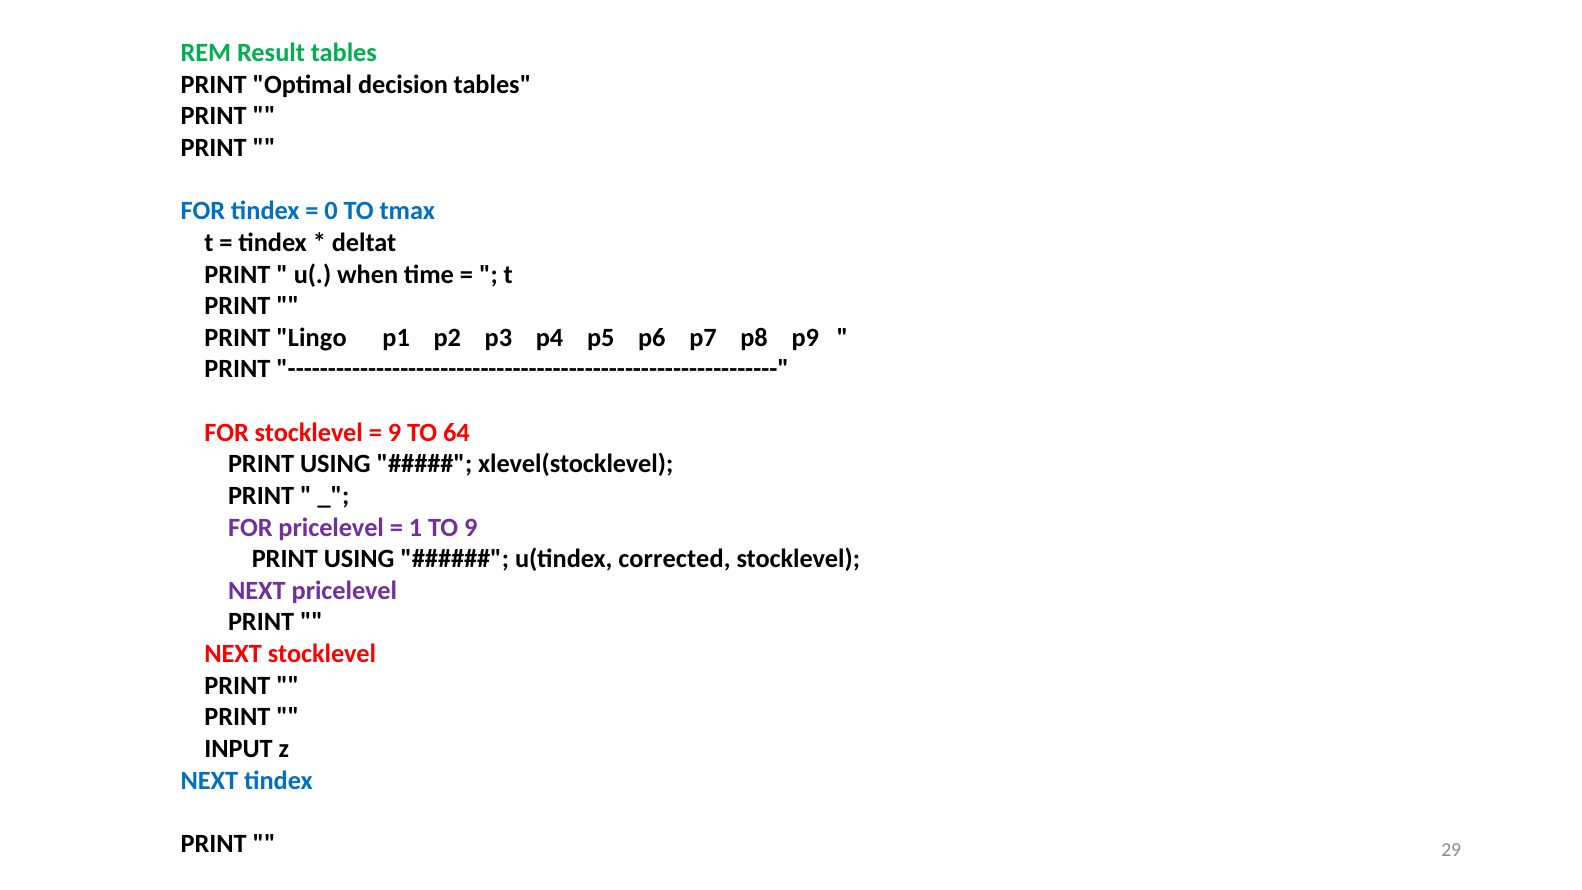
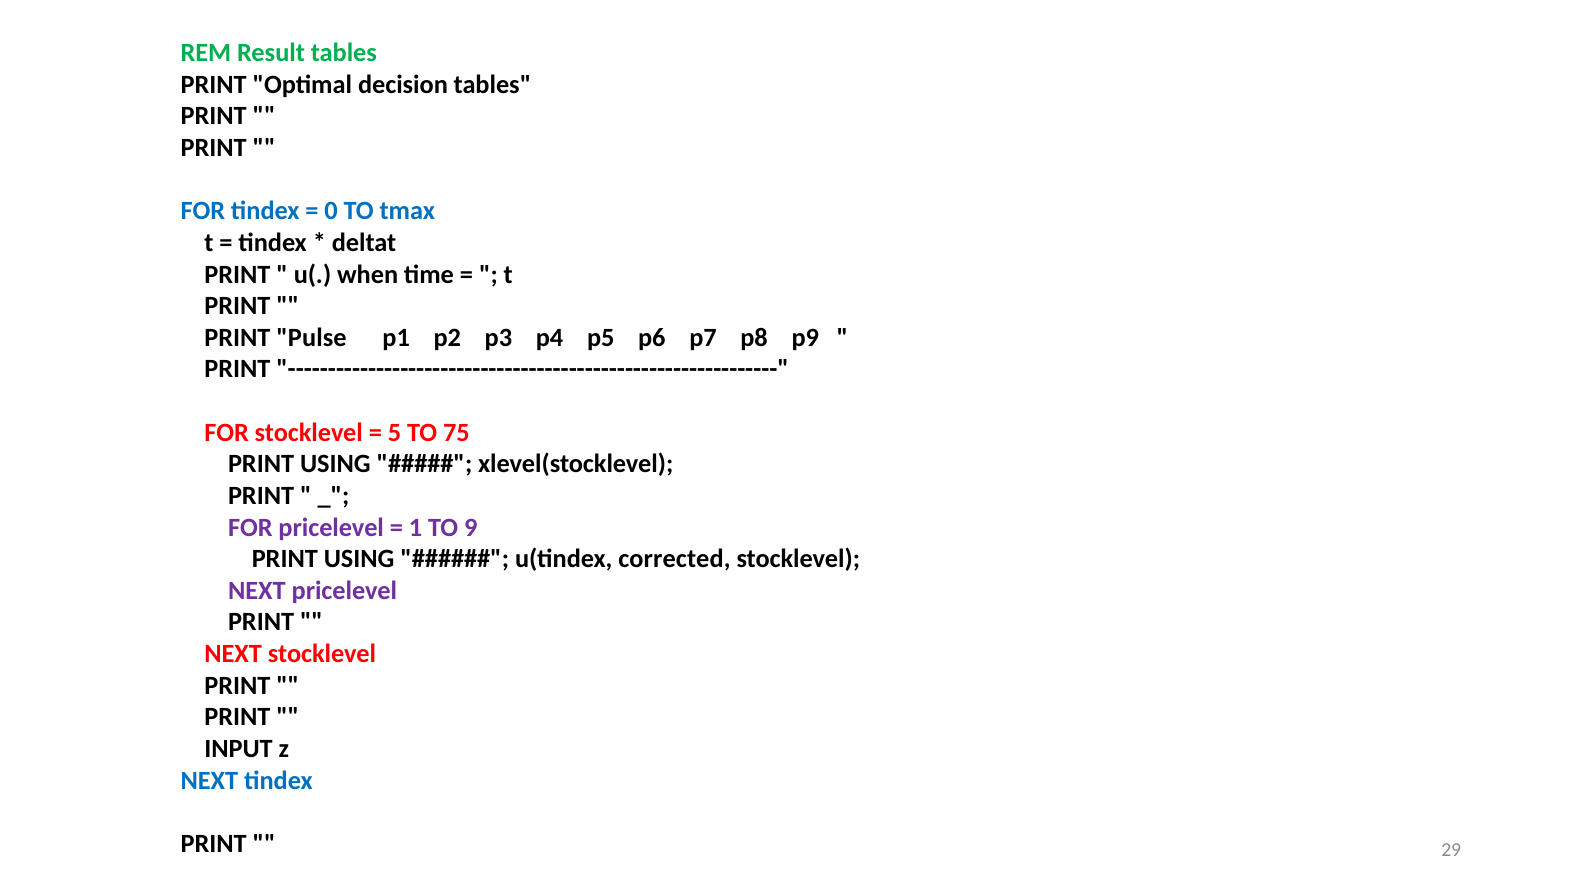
Lingo: Lingo -> Pulse (311, 338)
9: 9 -> 5 (394, 432)
64: 64 -> 75 (456, 432)
